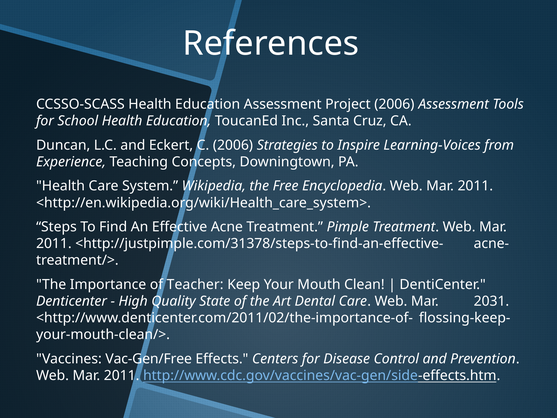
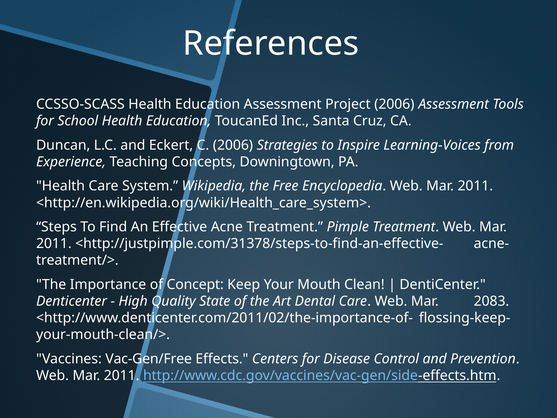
Teacher: Teacher -> Concept (195, 284)
2031: 2031 -> 2083 (491, 301)
